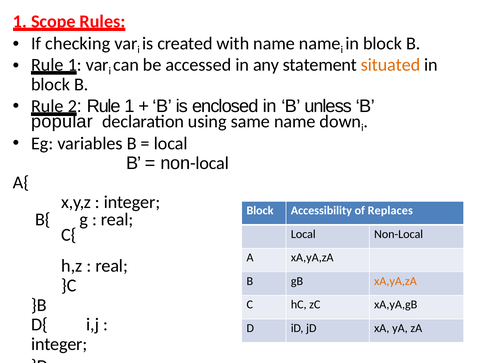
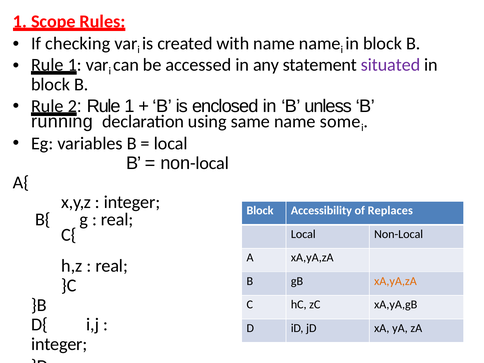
situated colour: orange -> purple (391, 65)
popular: popular -> running (62, 122)
down: down -> some (340, 122)
